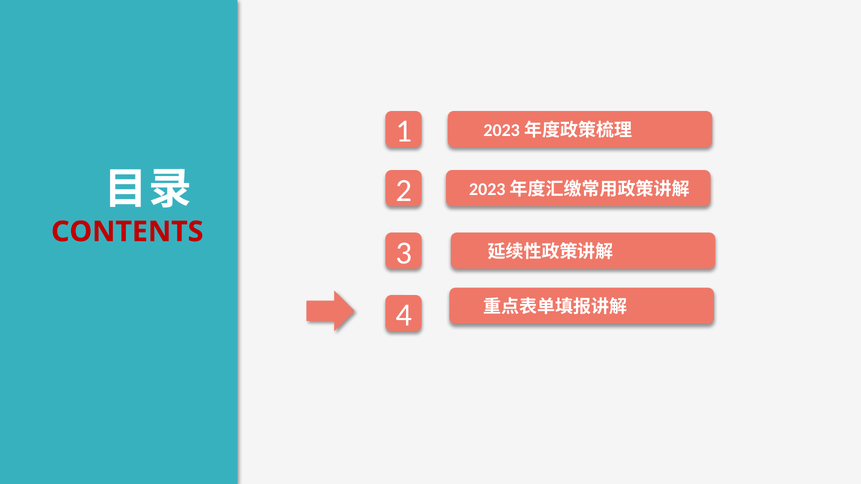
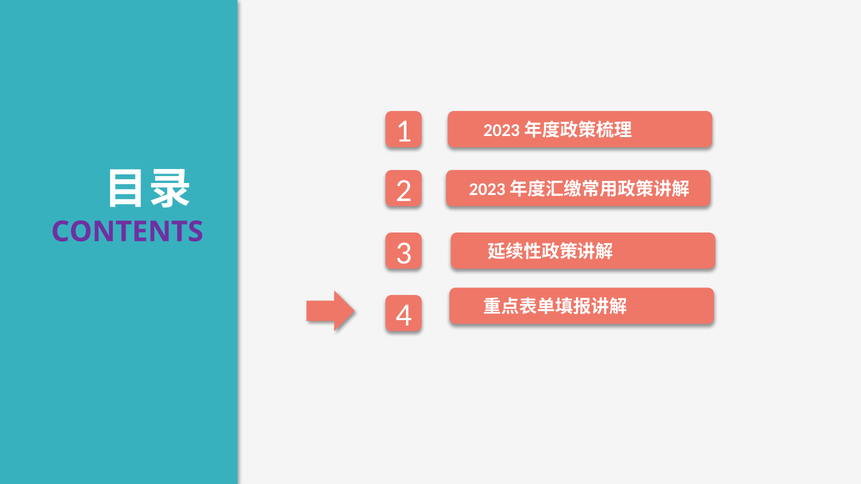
CONTENTS colour: red -> purple (127, 232)
